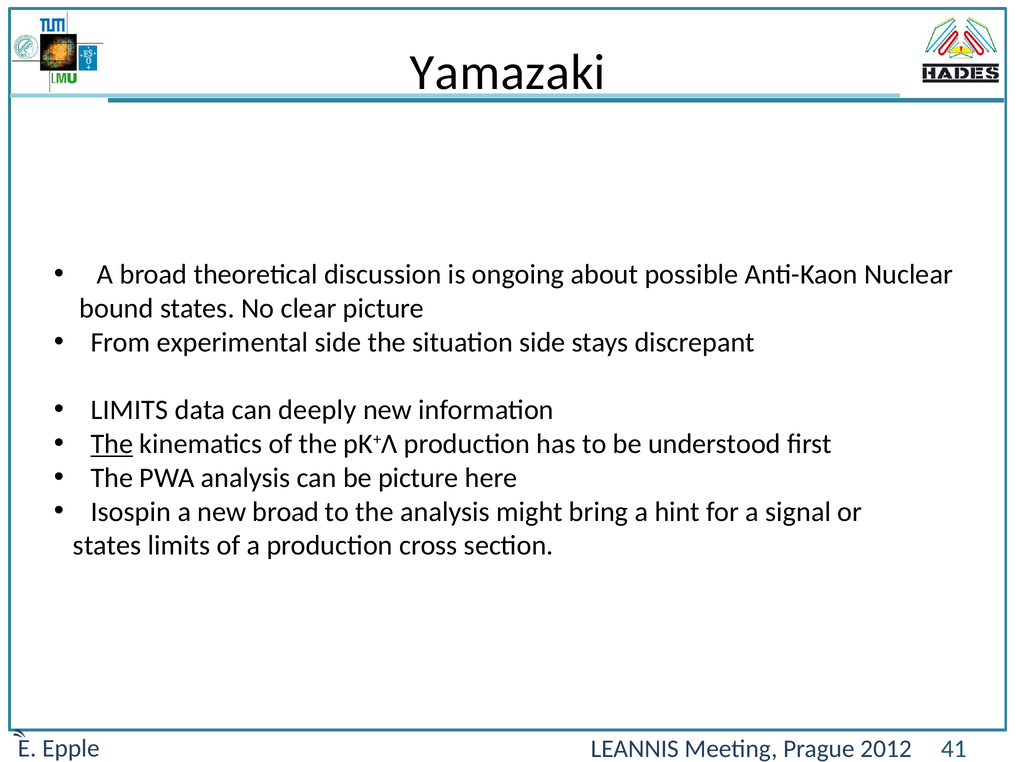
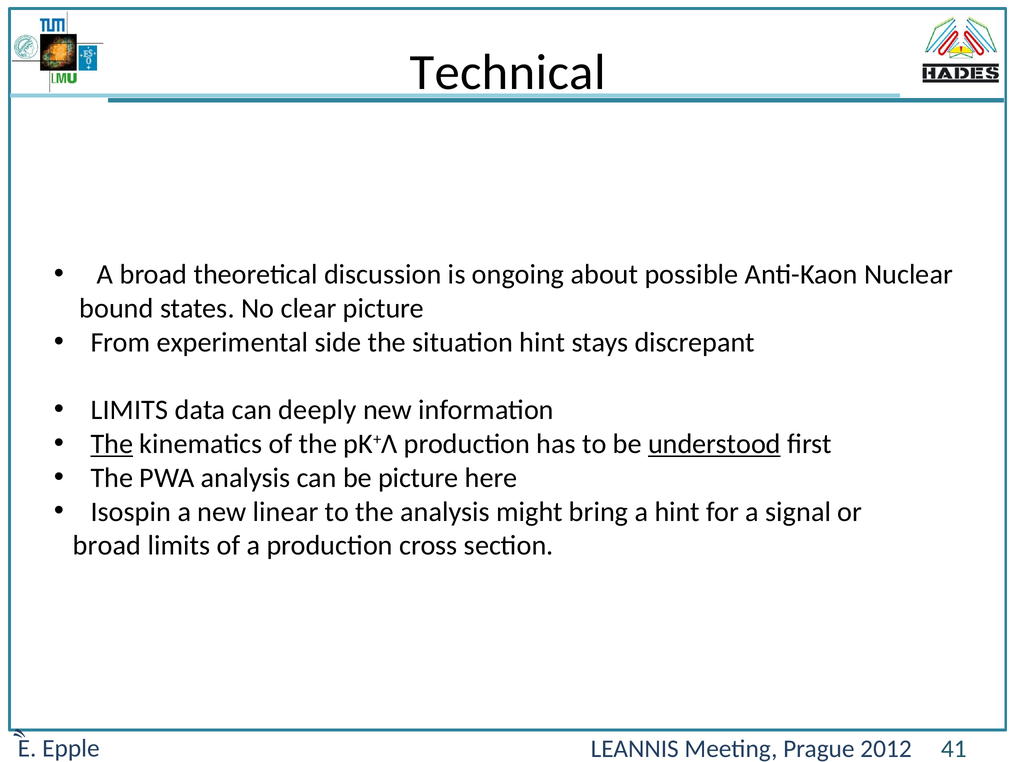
Yamazaki: Yamazaki -> Technical (508, 72)
situation side: side -> hint (542, 342)
understood underline: none -> present (714, 444)
new broad: broad -> linear (286, 512)
states: states -> broad (107, 546)
